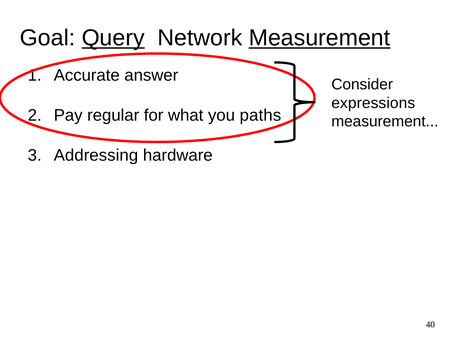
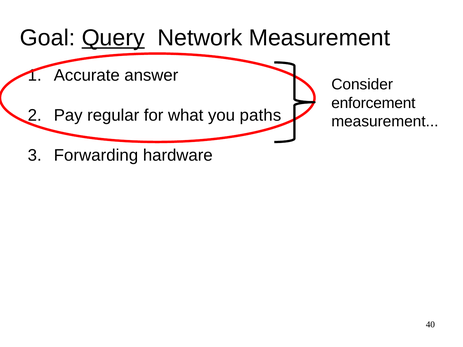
Measurement underline: present -> none (320, 38)
expressions: expressions -> enforcement (373, 103)
Addressing: Addressing -> Forwarding (96, 156)
